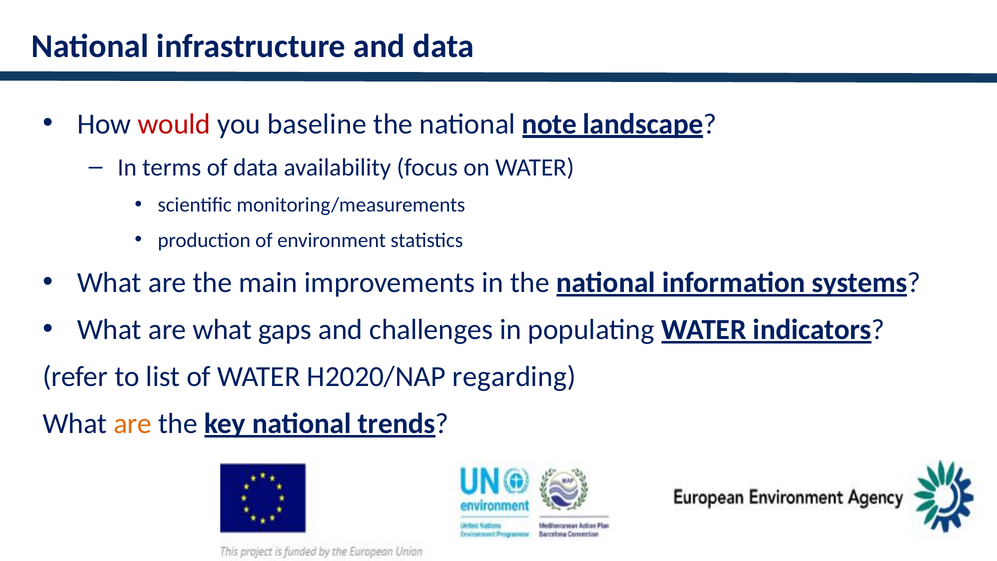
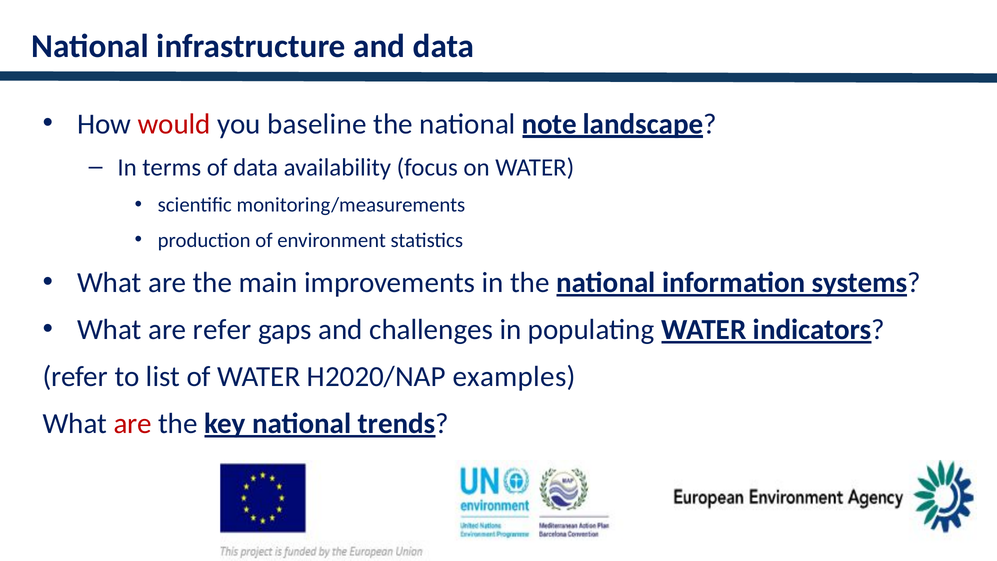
are what: what -> refer (222, 330)
regarding: regarding -> examples (514, 377)
are colour: orange -> red (133, 424)
